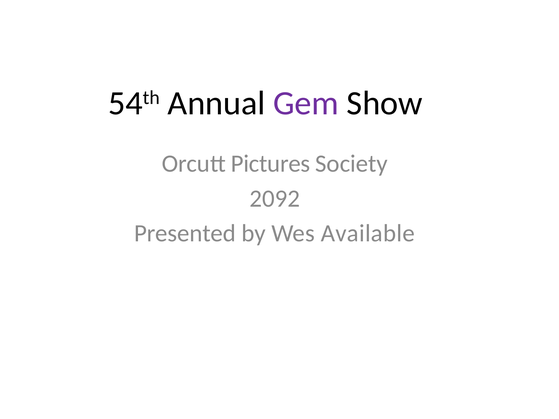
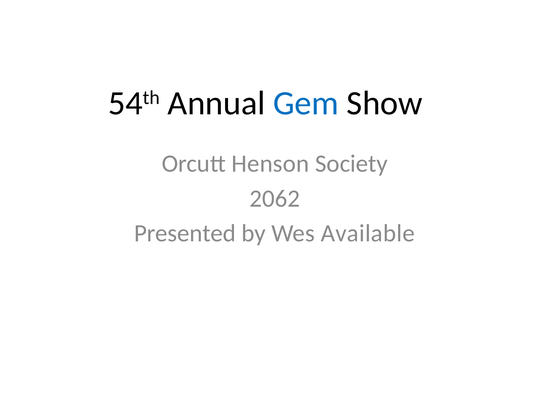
Gem colour: purple -> blue (306, 103)
Pictures: Pictures -> Henson (270, 164)
2092: 2092 -> 2062 (275, 199)
